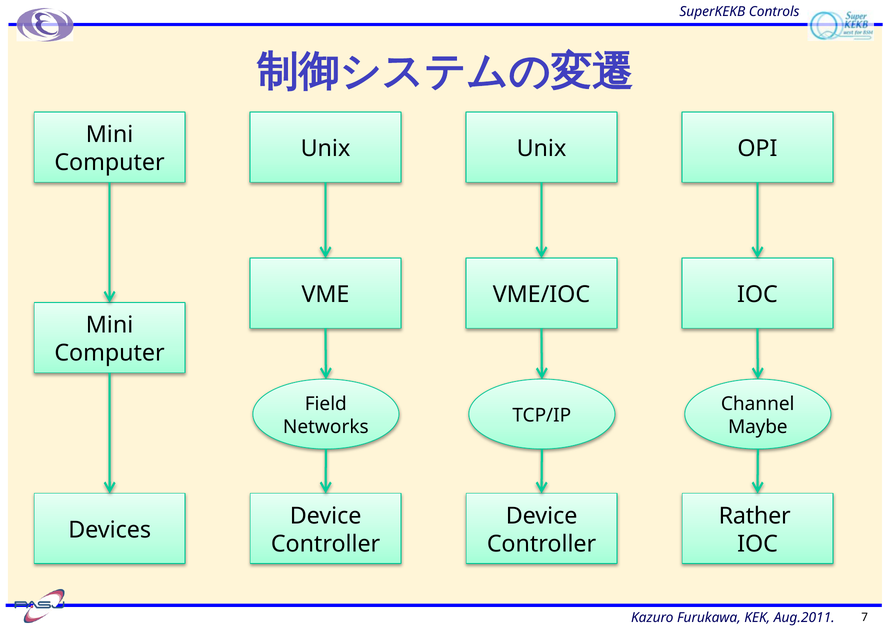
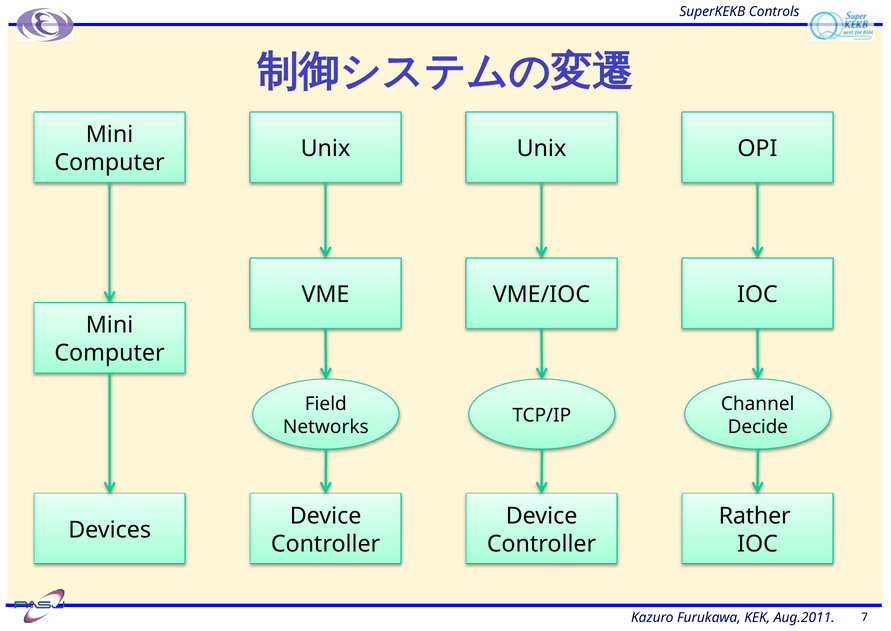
Maybe: Maybe -> Decide (758, 426)
